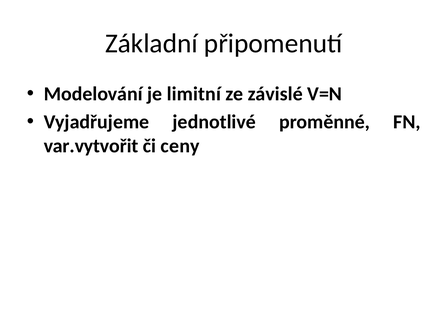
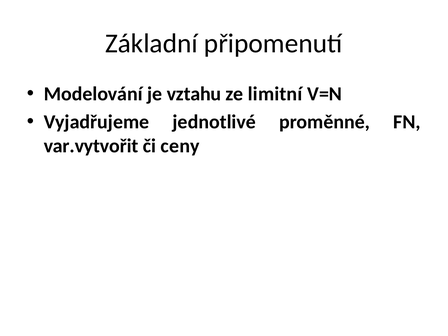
limitní: limitní -> vztahu (194, 94)
závislé: závislé -> limitní (275, 94)
